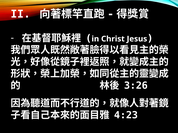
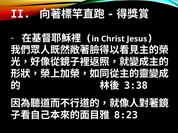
3:26: 3:26 -> 3:38 (136, 86)
4:23: 4:23 -> 8:23 (126, 115)
